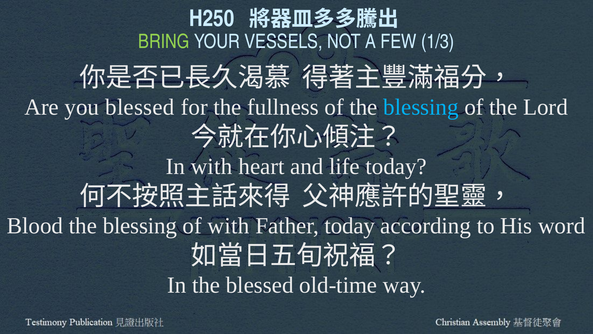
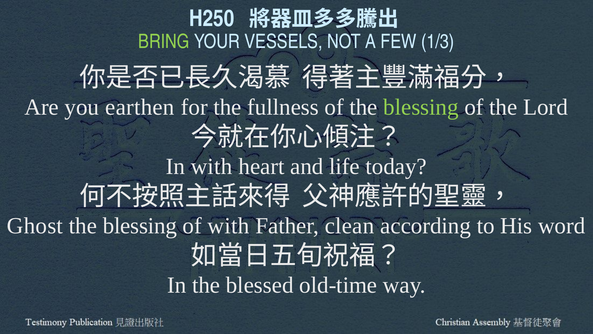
you blessed: blessed -> earthen (140, 107)
blessing colour: light blue -> light green (421, 107)
Blood: Blood -> Ghost (35, 226)
Father today: today -> clean (350, 226)
